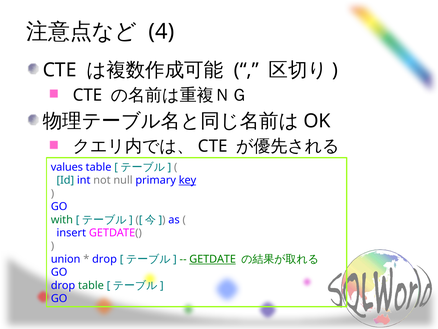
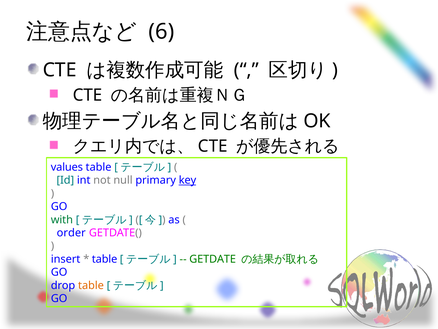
4: 4 -> 6 (161, 31)
insert: insert -> order (71, 233)
union: union -> insert (66, 259)
drop: drop -> table (105, 259)
GETDATE underline: present -> none (213, 259)
table colour: green -> orange (91, 285)
